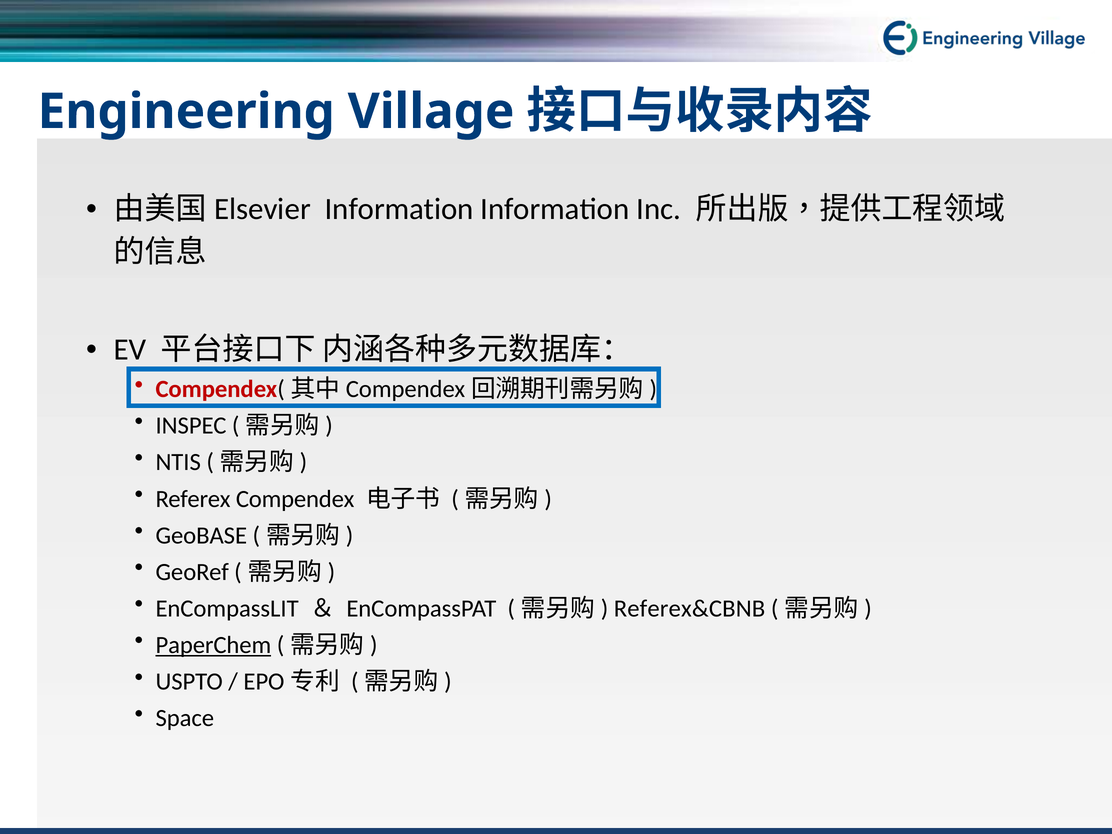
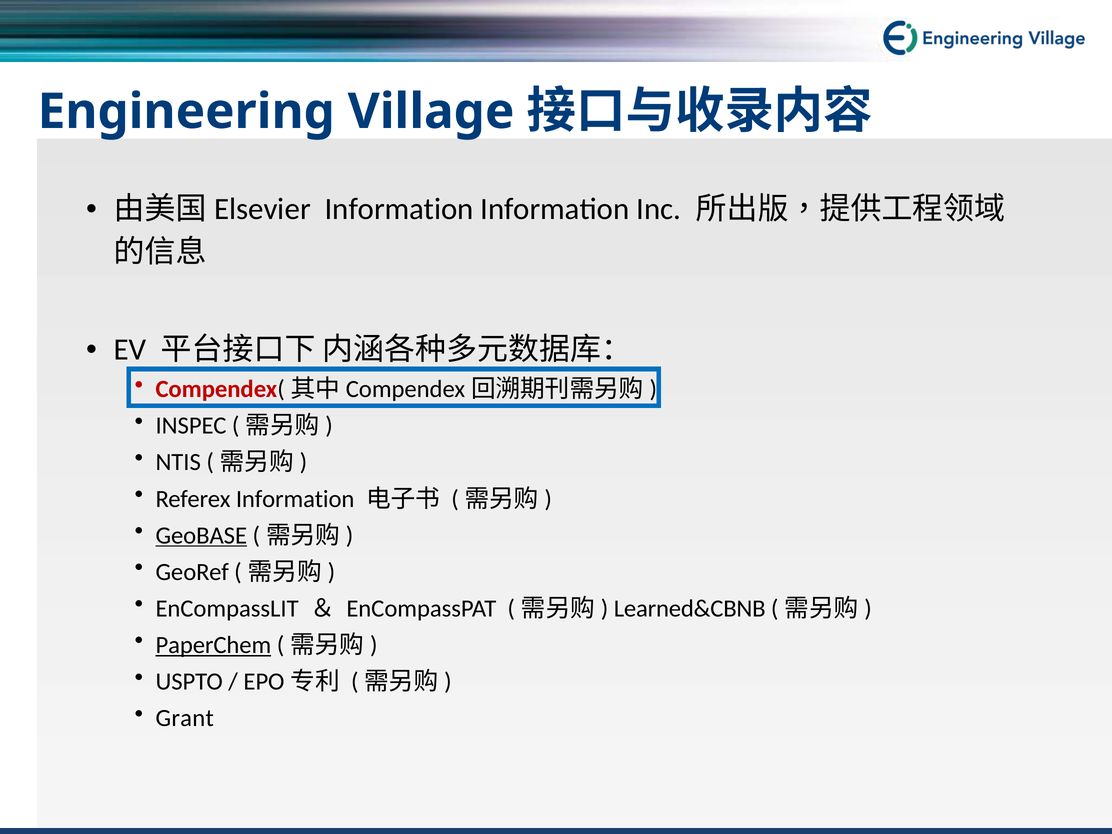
Referex Compendex: Compendex -> Information (295, 499)
GeoBASE underline: none -> present (201, 535)
Referex&CBNB: Referex&CBNB -> Learned&CBNB (690, 608)
Space: Space -> Grant (185, 718)
